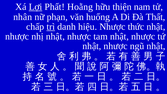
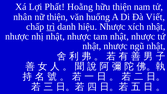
Lợi underline: present -> none (35, 7)
nữ phạn: phạn -> thiện (57, 17)
Thất: Thất -> Viết (155, 17)
thức: thức -> xích (136, 27)
